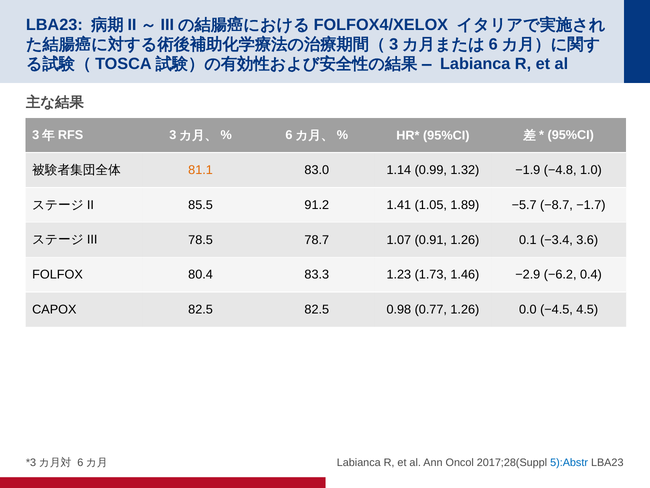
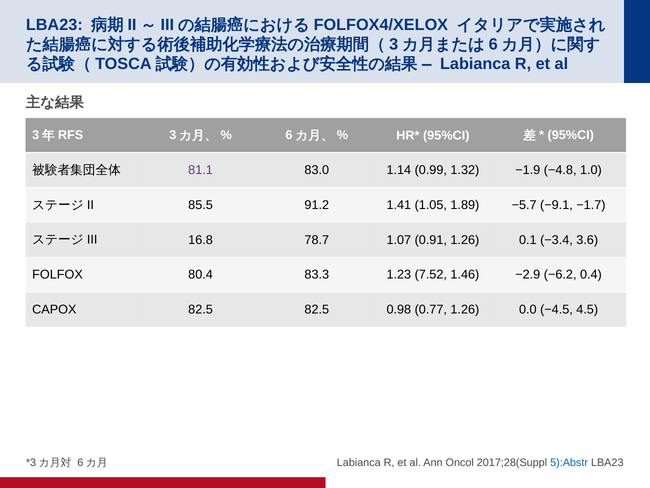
81.1 colour: orange -> purple (201, 170)
−8.7: −8.7 -> −9.1 (556, 205)
78.5: 78.5 -> 16.8 (201, 240)
1.73: 1.73 -> 7.52 (431, 274)
